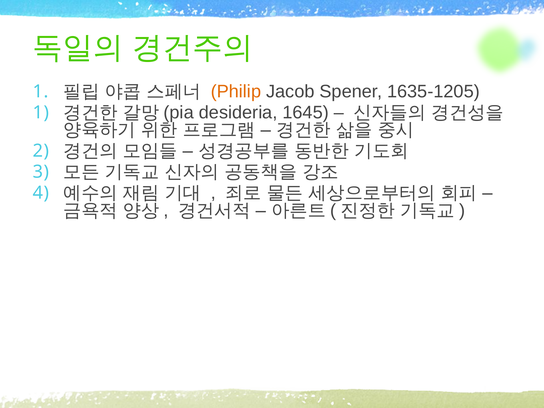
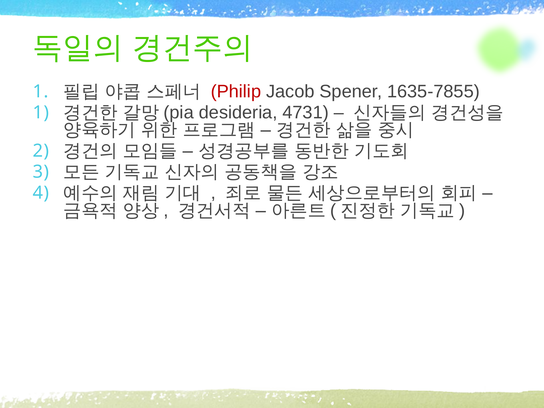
Philip colour: orange -> red (236, 91)
1635-1205: 1635-1205 -> 1635-7855 (433, 91)
1645: 1645 -> 4731 (306, 112)
